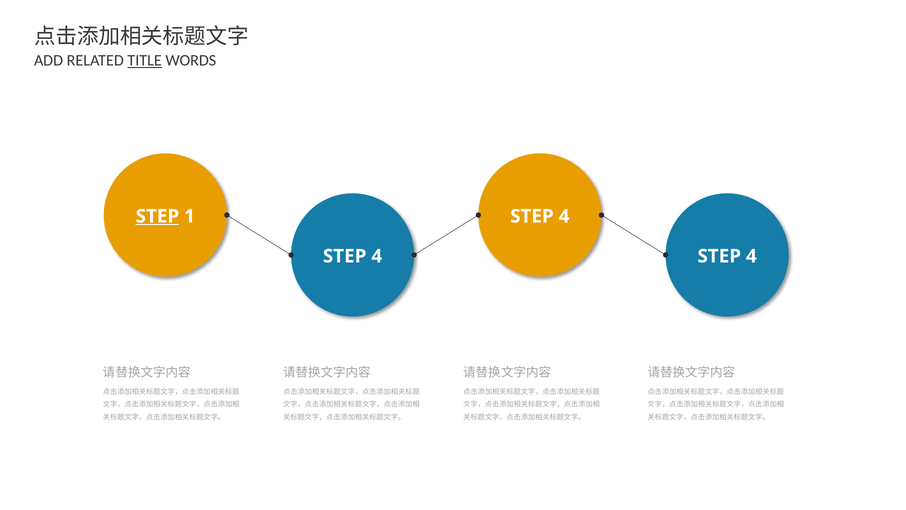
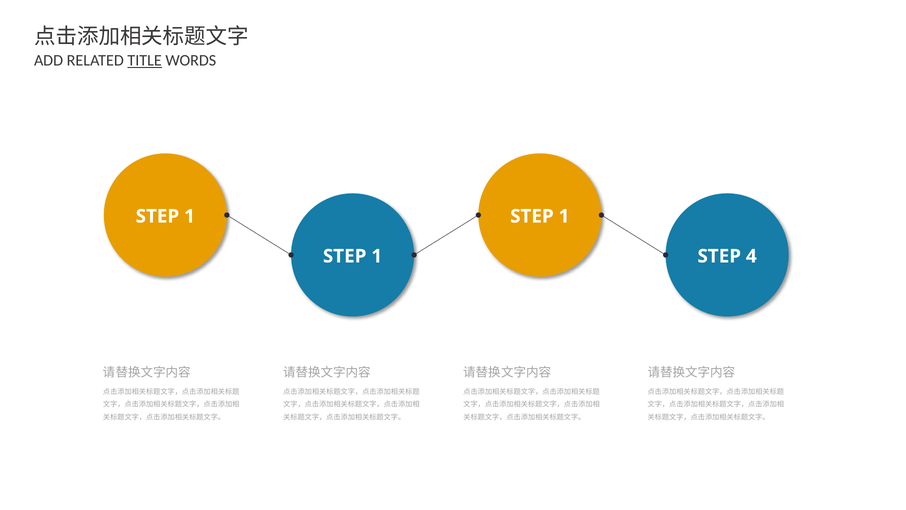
STEP underline: present -> none (157, 216)
4: 4 -> 1 (564, 216)
4: 4 -> 1 (377, 256)
